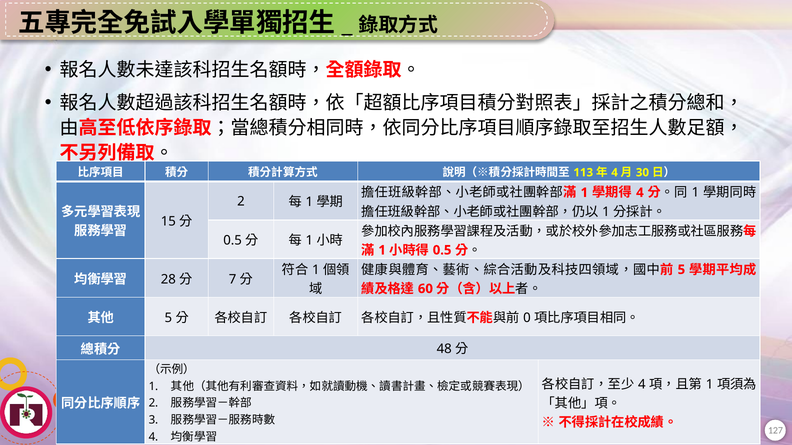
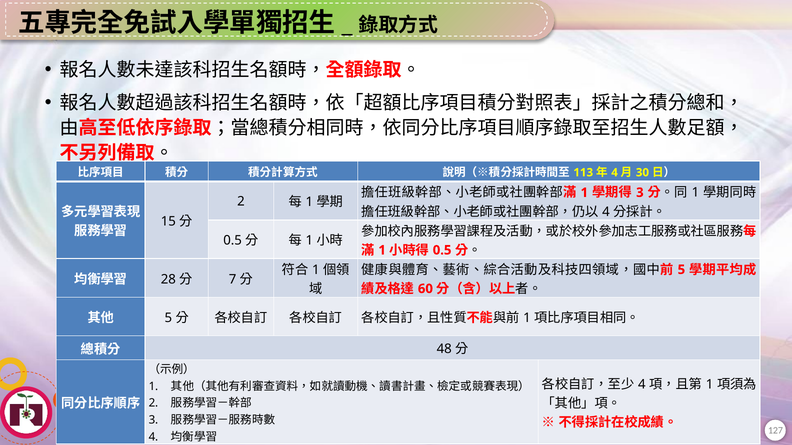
4: 4 -> 3 (640, 193)
1: 1 -> 4 (606, 212)
0: 0 -> 1 (527, 318)
